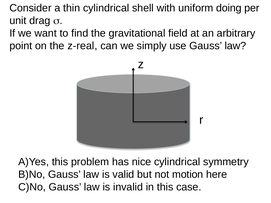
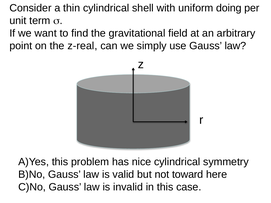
drag: drag -> term (40, 21)
motion: motion -> toward (188, 175)
